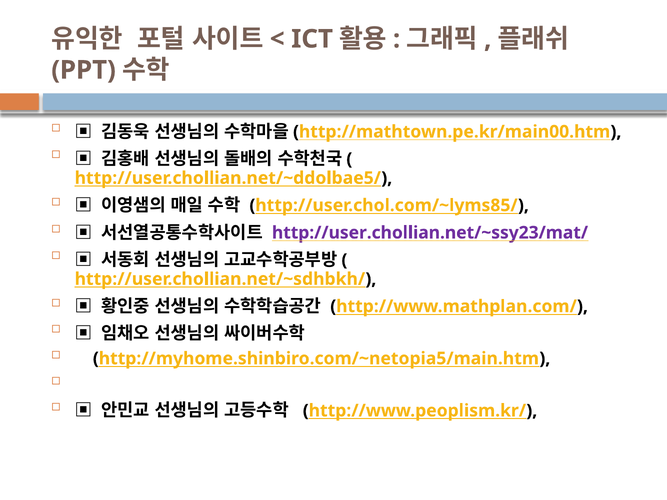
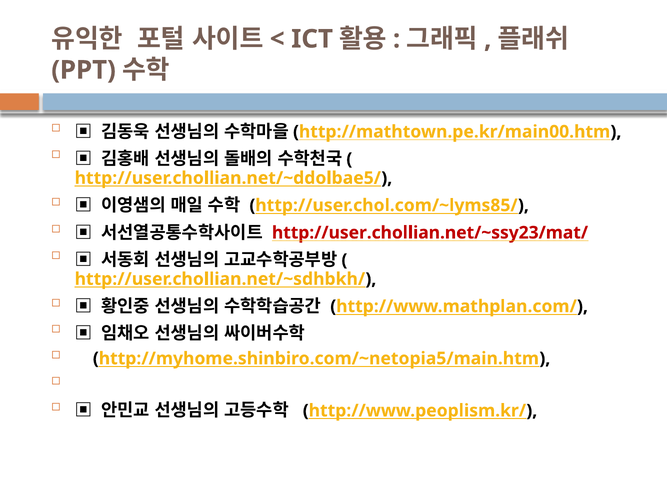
http://user.chollian.net/~ssy23/mat/ colour: purple -> red (430, 233)
